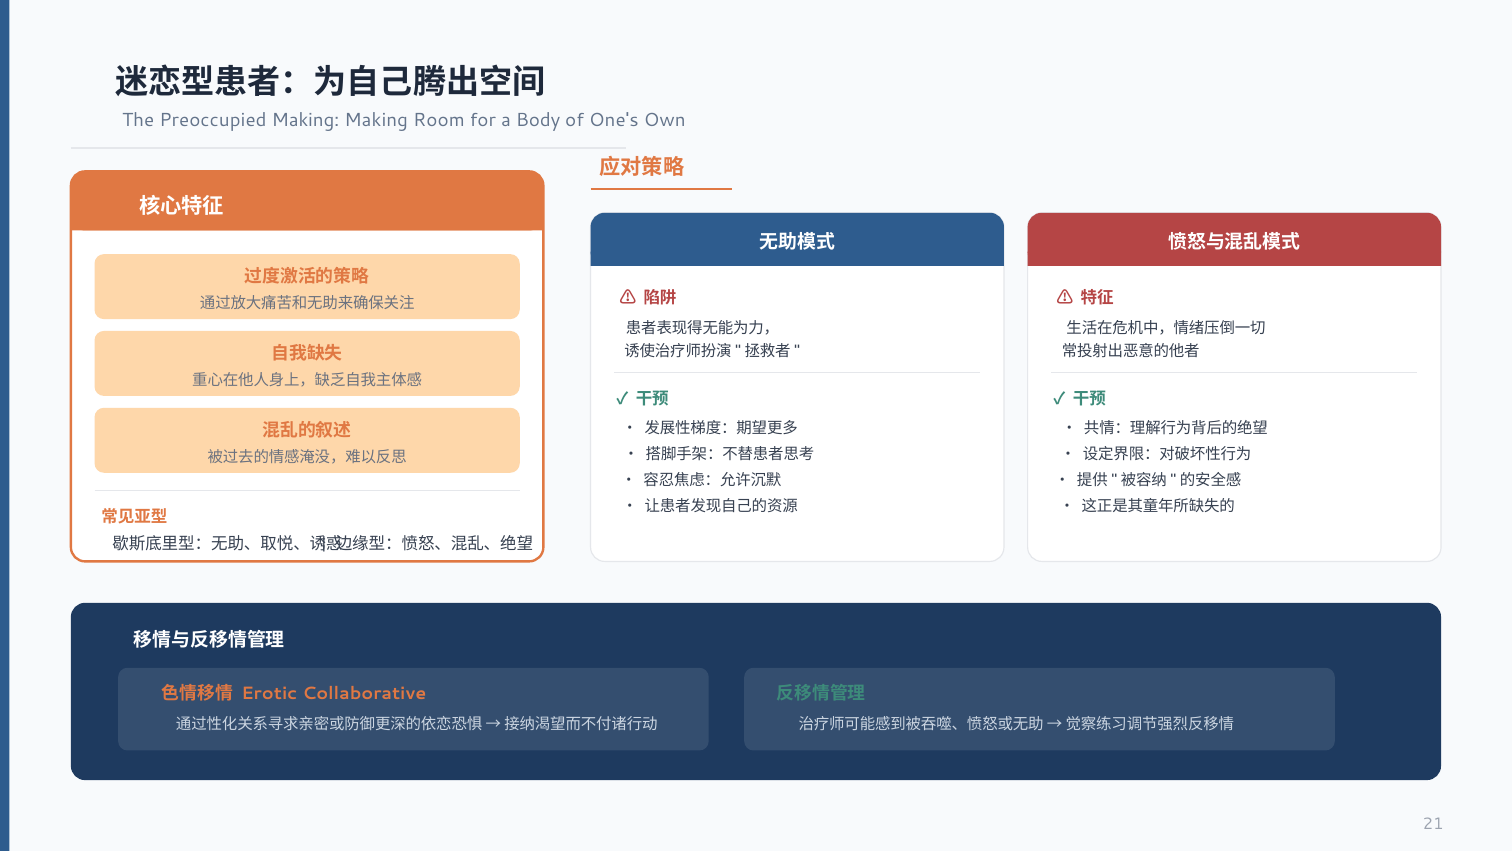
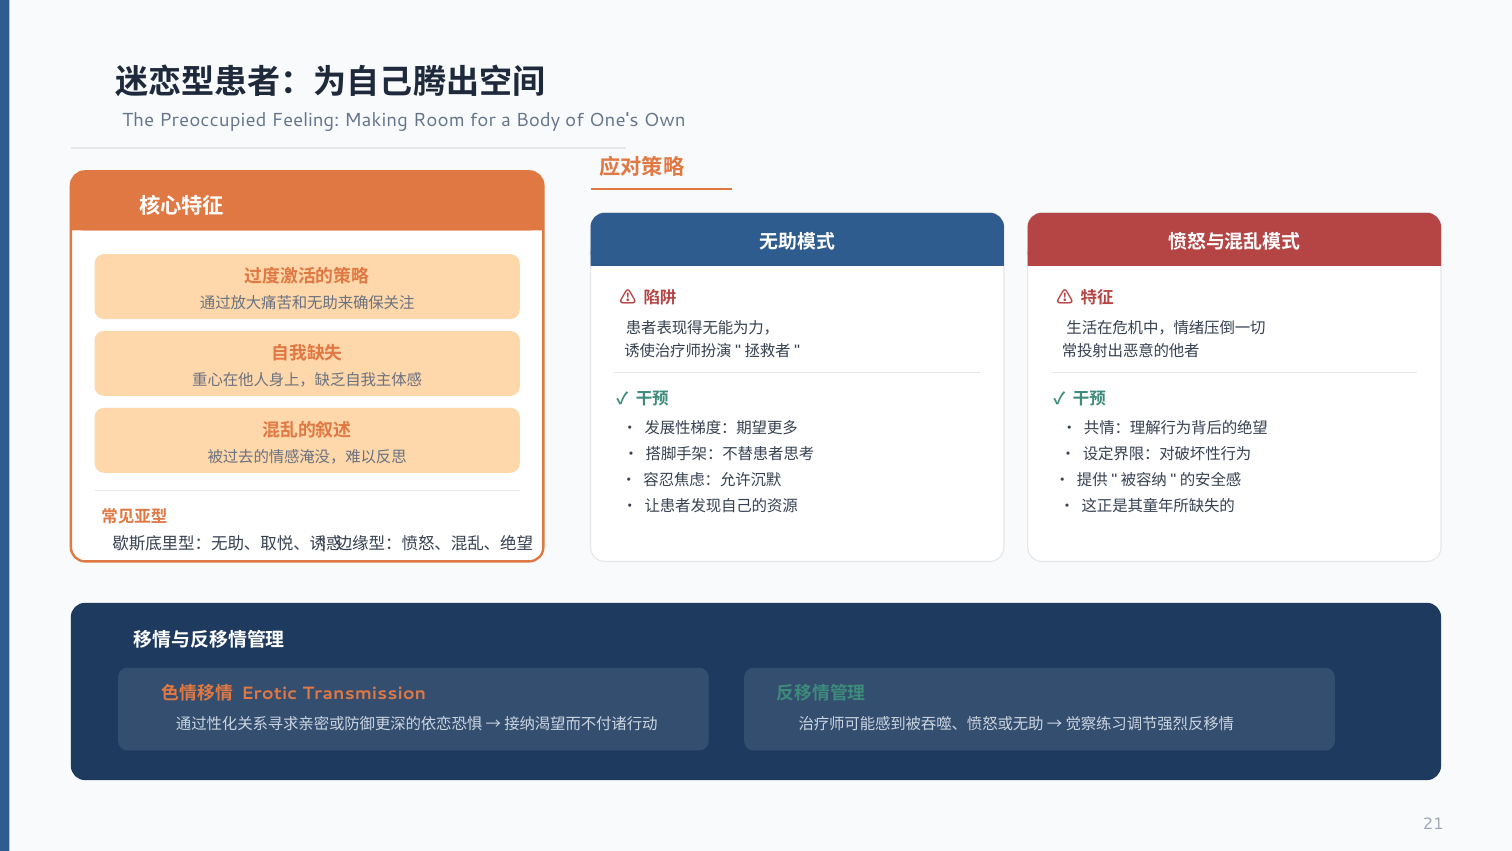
Preoccupied Making: Making -> Feeling (306, 121)
Collaborative: Collaborative -> Transmission (364, 694)
